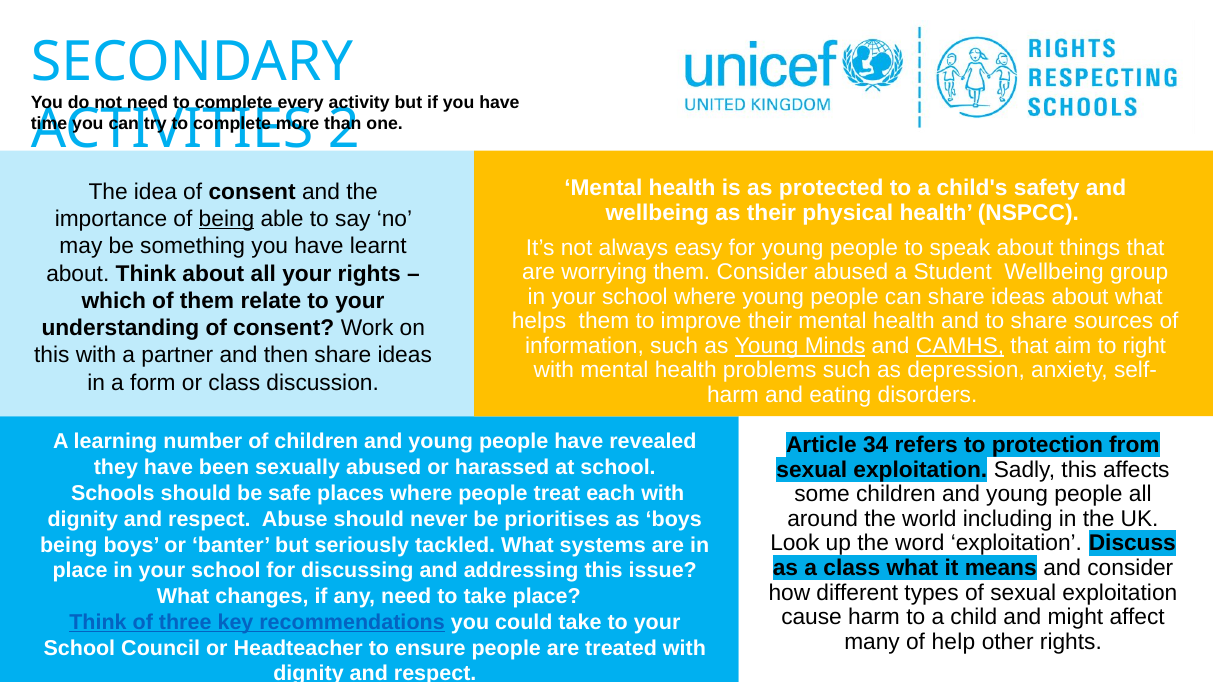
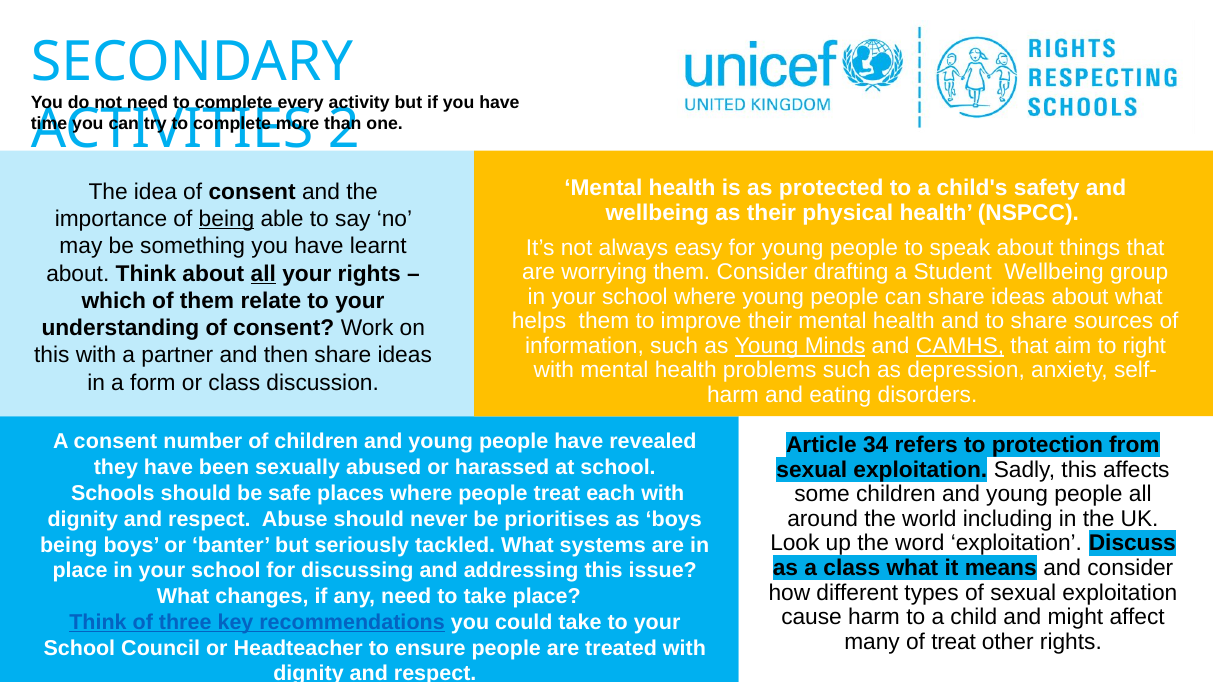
Consider abused: abused -> drafting (851, 272)
all underline: none -> present (263, 274)
A learning: learning -> consent (115, 442)
of help: help -> treat (954, 642)
